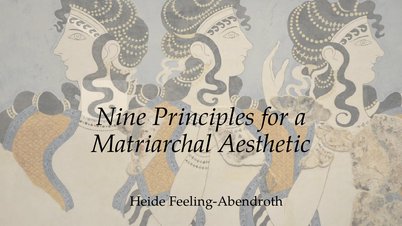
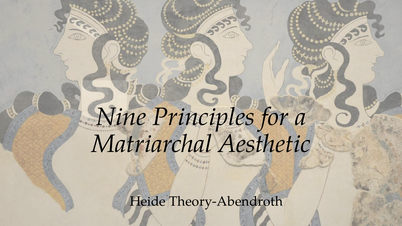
Feeling-Abendroth: Feeling-Abendroth -> Theory-Abendroth (226, 202)
